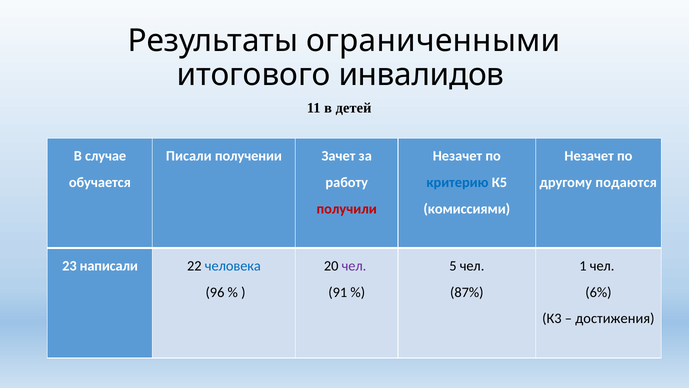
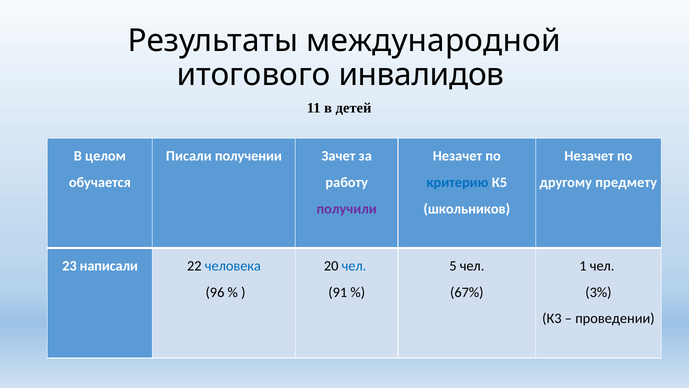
ограниченными: ограниченными -> международной (433, 41)
случае: случае -> целом (106, 156)
подаются: подаются -> предмету (626, 182)
получили colour: red -> purple (347, 209)
комиссиями: комиссиями -> школьников (467, 209)
чел colour: purple -> blue (354, 266)
87%: 87% -> 67% (467, 292)
6%: 6% -> 3% (598, 292)
достижения: достижения -> проведении (615, 318)
